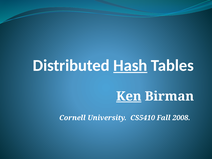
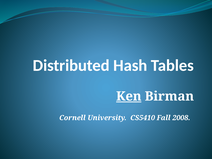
Hash underline: present -> none (130, 65)
